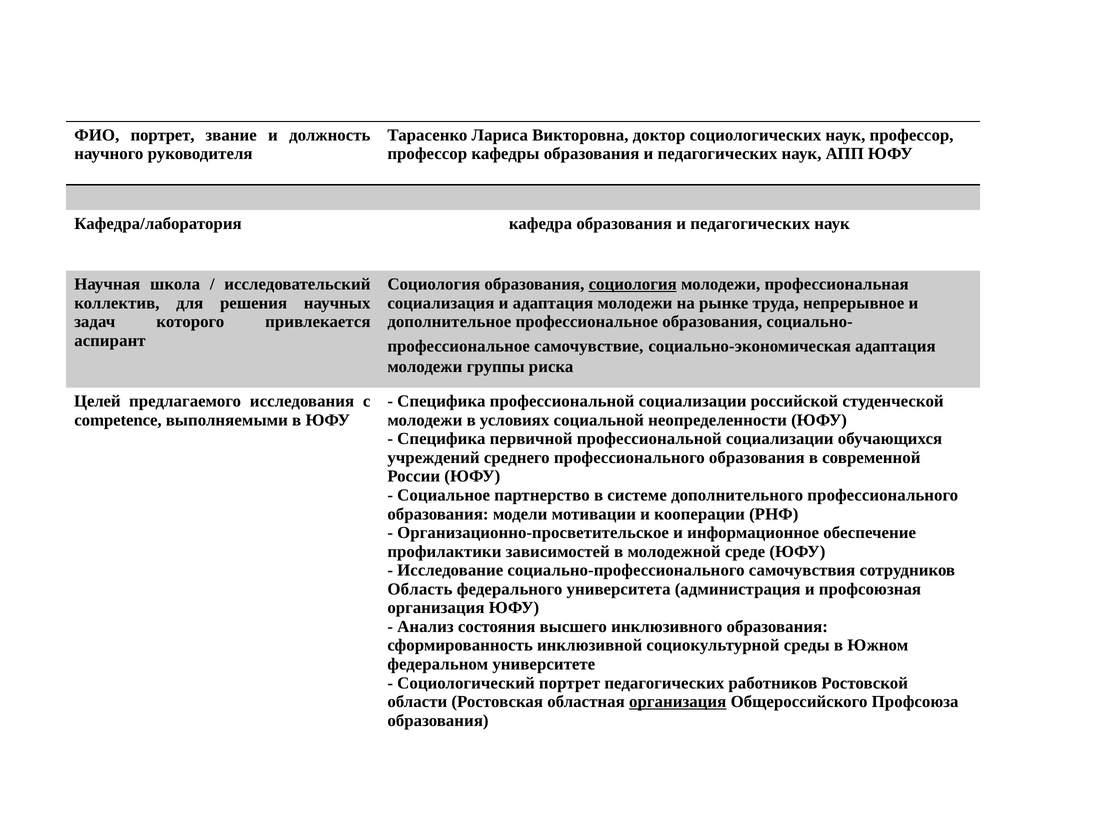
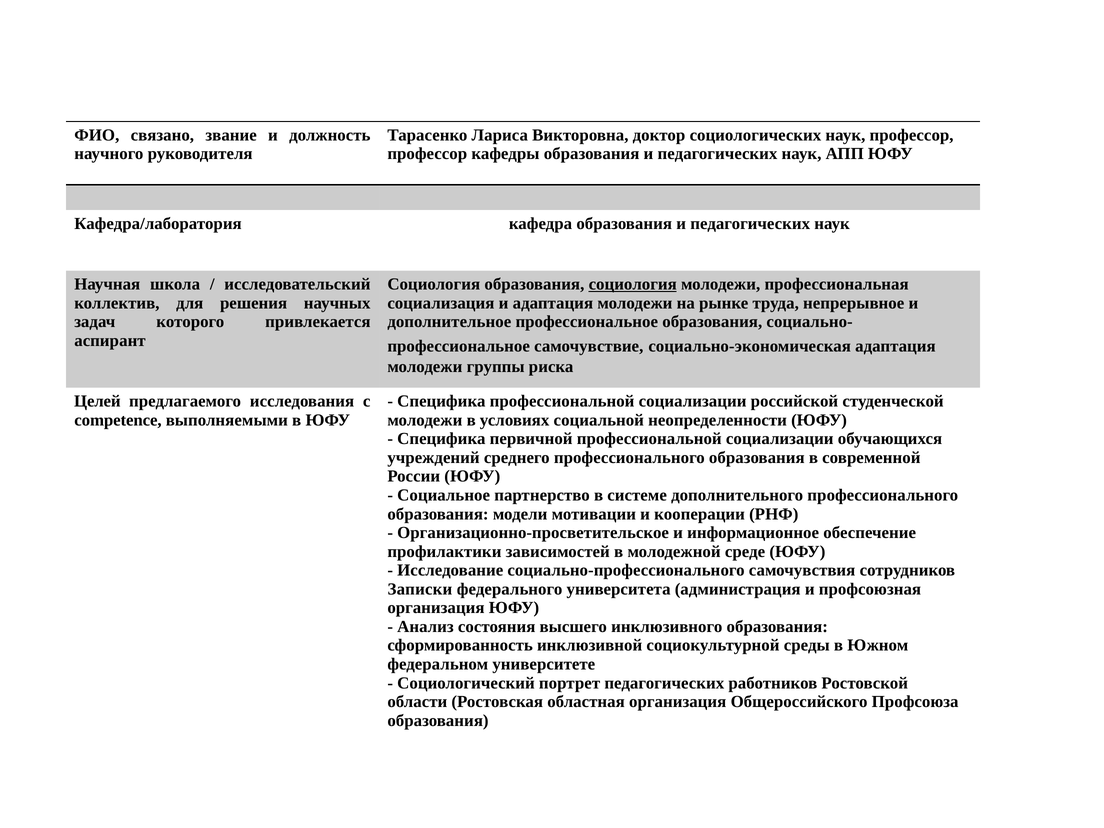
ФИО портрет: портрет -> связано (162, 135)
Область: Область -> Записки (420, 589)
организация underline: present -> none (678, 702)
